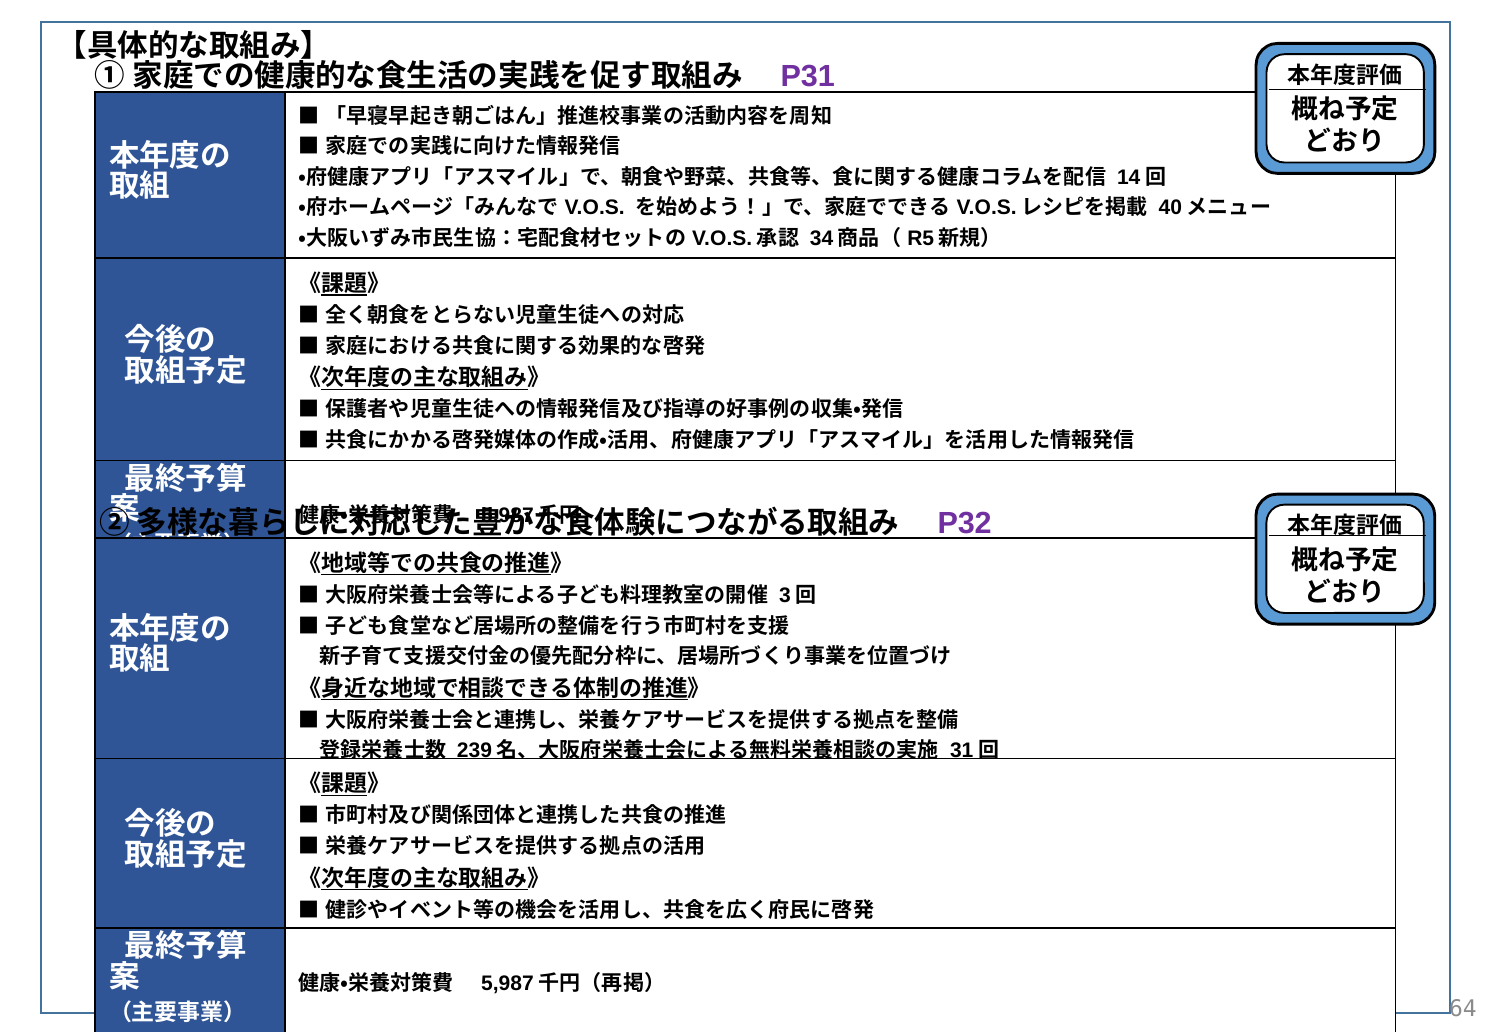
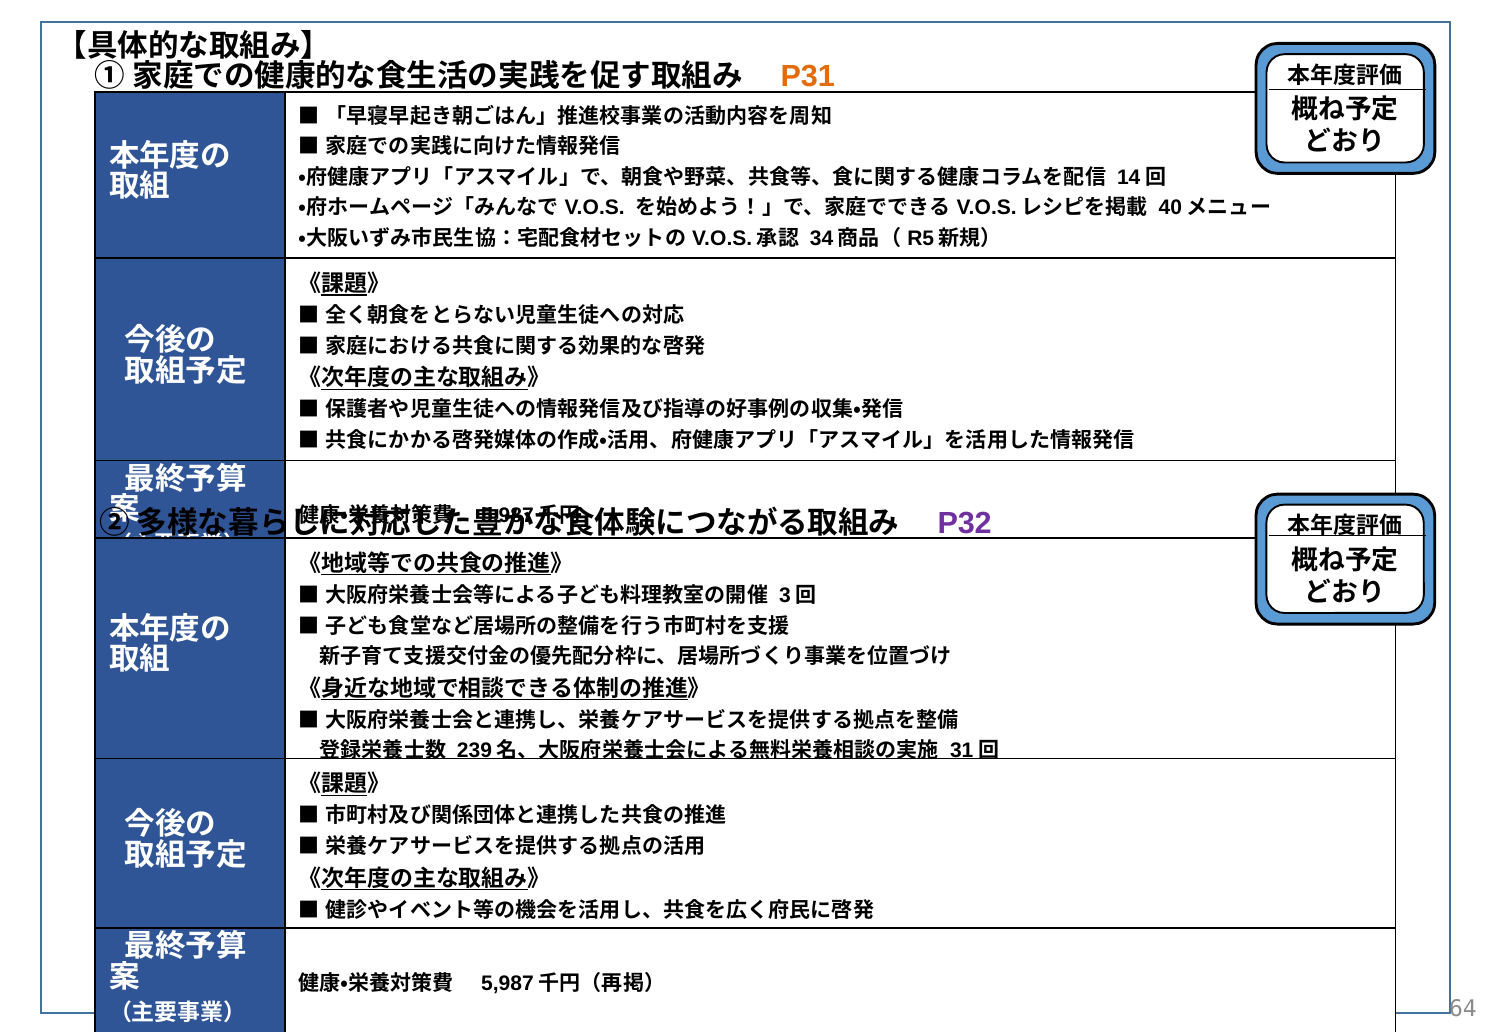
P31 colour: purple -> orange (808, 76)
